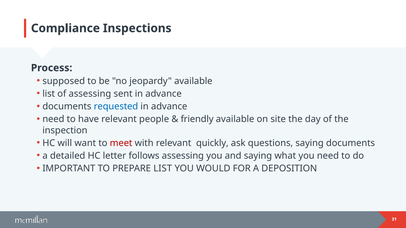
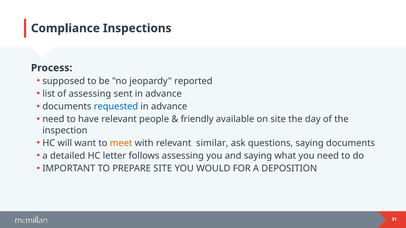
jeopardy available: available -> reported (193, 81)
meet colour: red -> orange (121, 143)
quickly: quickly -> similar (212, 143)
PREPARE LIST: LIST -> SITE (163, 169)
